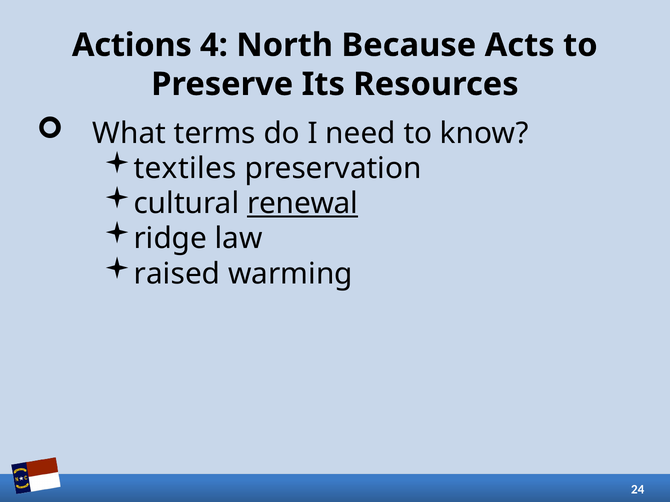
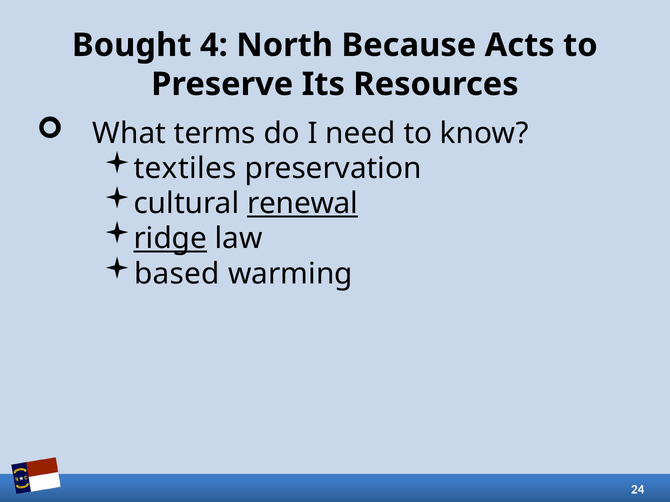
Actions: Actions -> Bought (132, 45)
ridge underline: none -> present (170, 239)
raised: raised -> based (177, 274)
